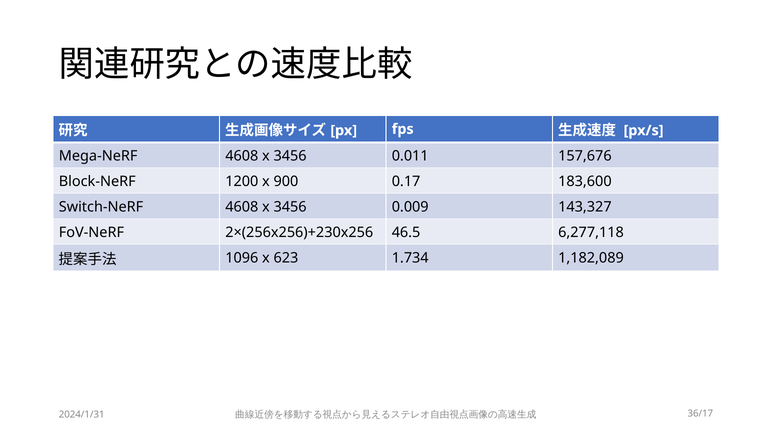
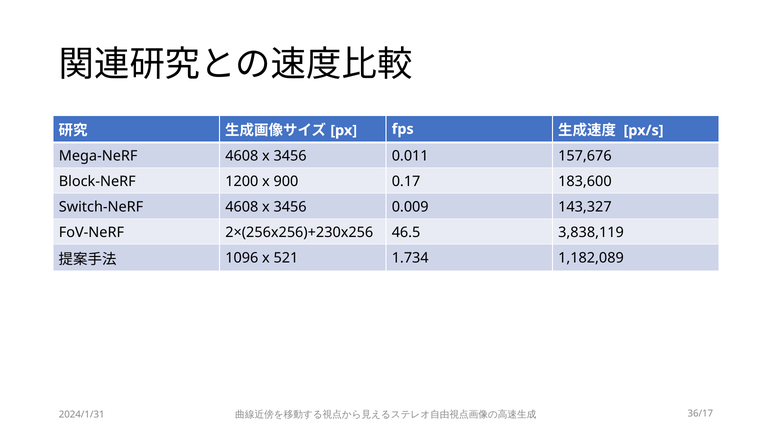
6,277,118: 6,277,118 -> 3,838,119 (591, 233)
623: 623 -> 521 (286, 258)
